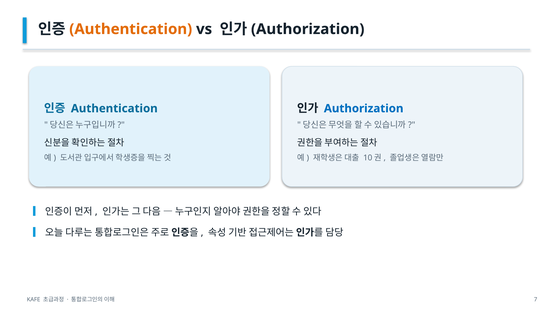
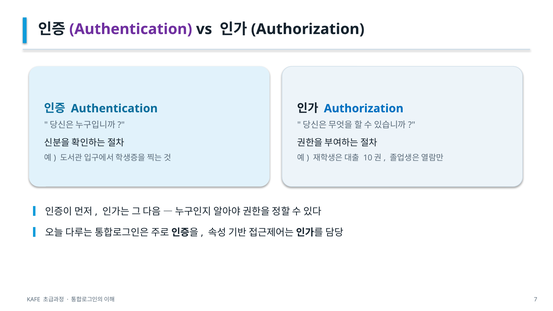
Authentication colour: orange -> purple (131, 29)
